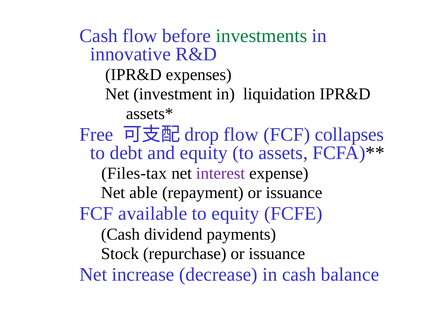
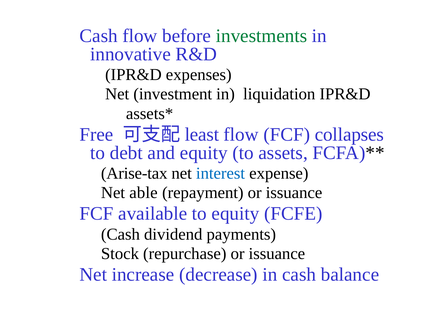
drop: drop -> least (202, 135)
Files-tax: Files-tax -> Arise-tax (134, 174)
interest colour: purple -> blue (221, 174)
